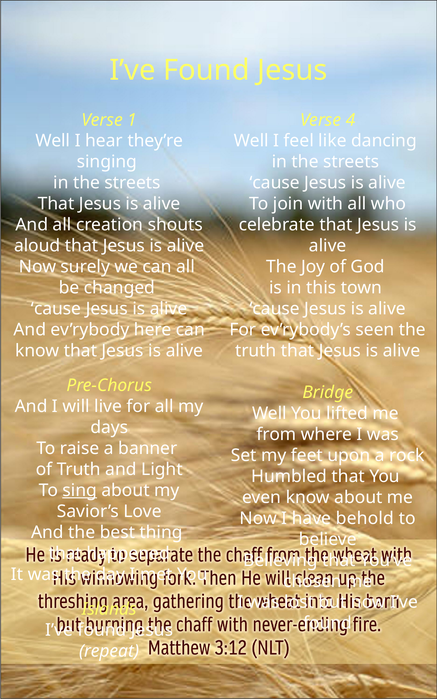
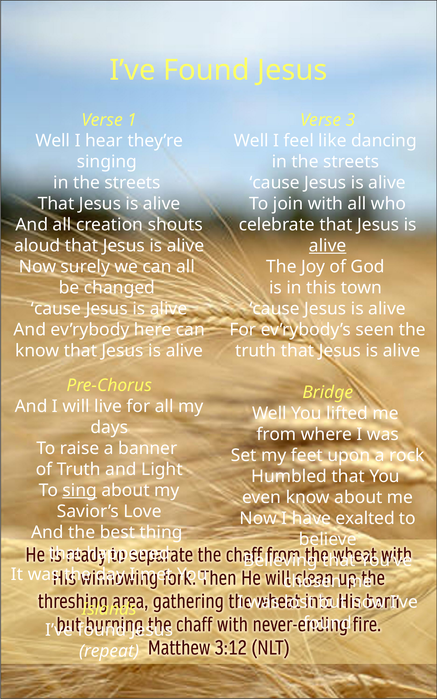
4: 4 -> 3 (351, 120)
alive underline: none -> present (328, 246)
behold: behold -> exalted (365, 518)
